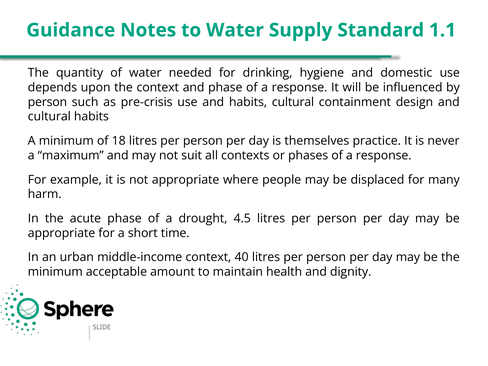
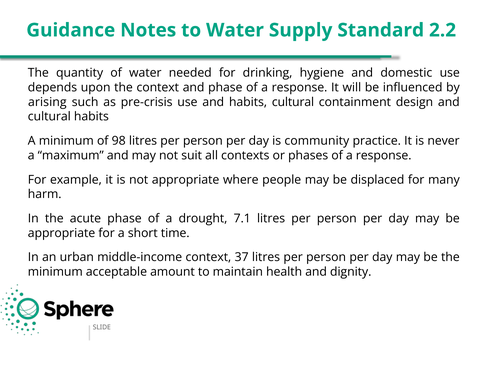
1.1: 1.1 -> 2.2 (443, 30)
person: person -> arising (47, 102)
18: 18 -> 98 (119, 141)
themselves: themselves -> community (317, 141)
4.5: 4.5 -> 7.1 (242, 218)
40: 40 -> 37 (242, 257)
